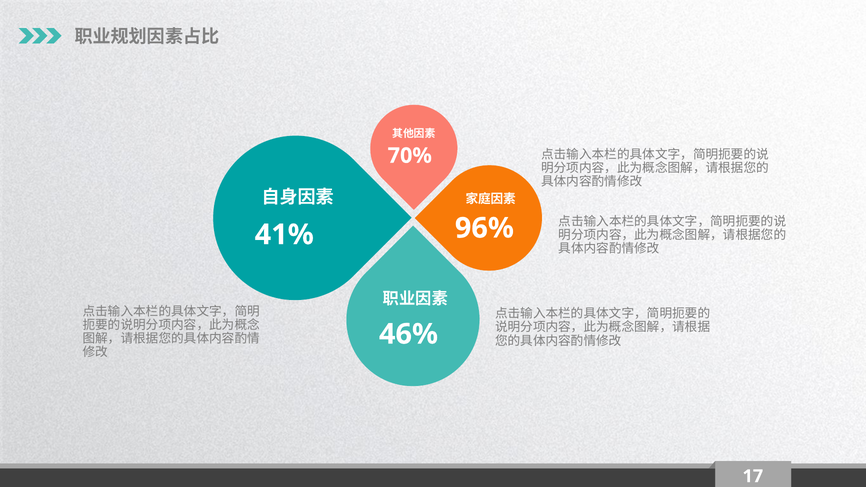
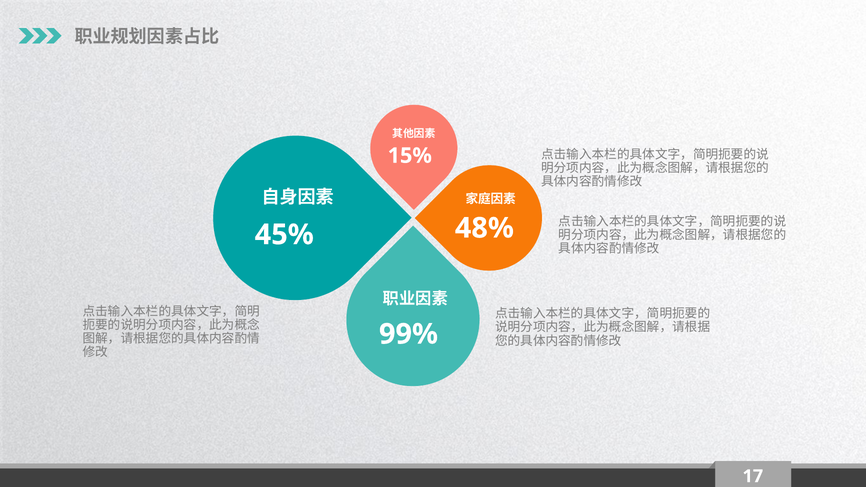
70%: 70% -> 15% (410, 156)
96%: 96% -> 48% (484, 228)
41%: 41% -> 45% (284, 235)
46%: 46% -> 99% (408, 334)
